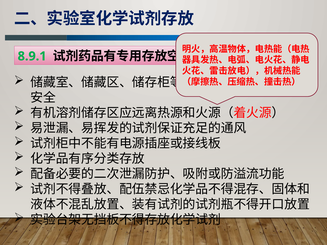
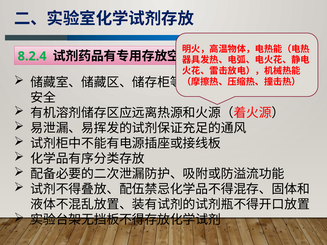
8.9.1: 8.9.1 -> 8.2.4 (32, 56)
